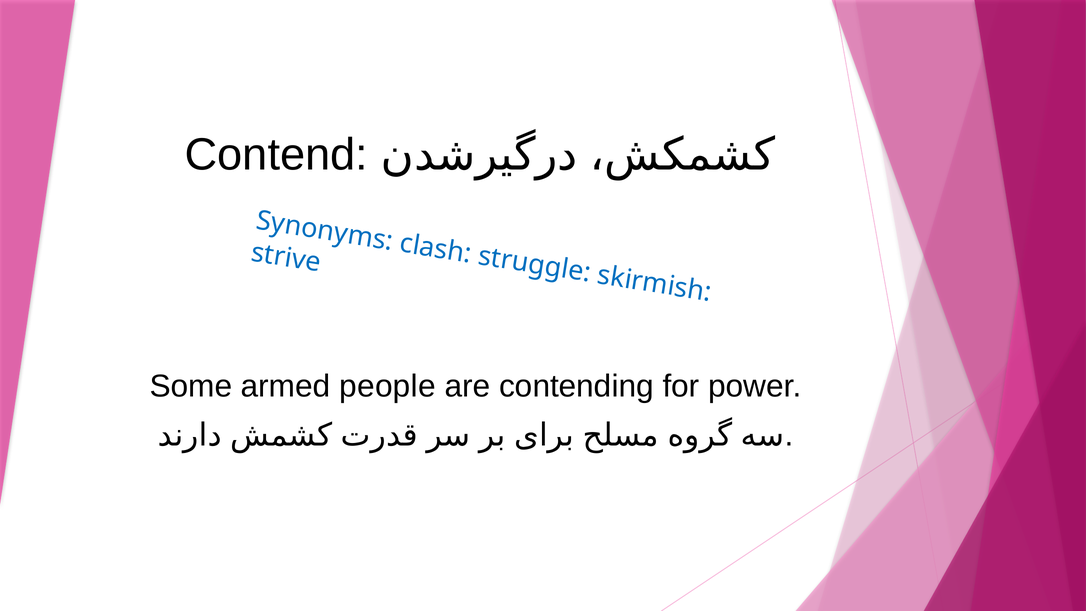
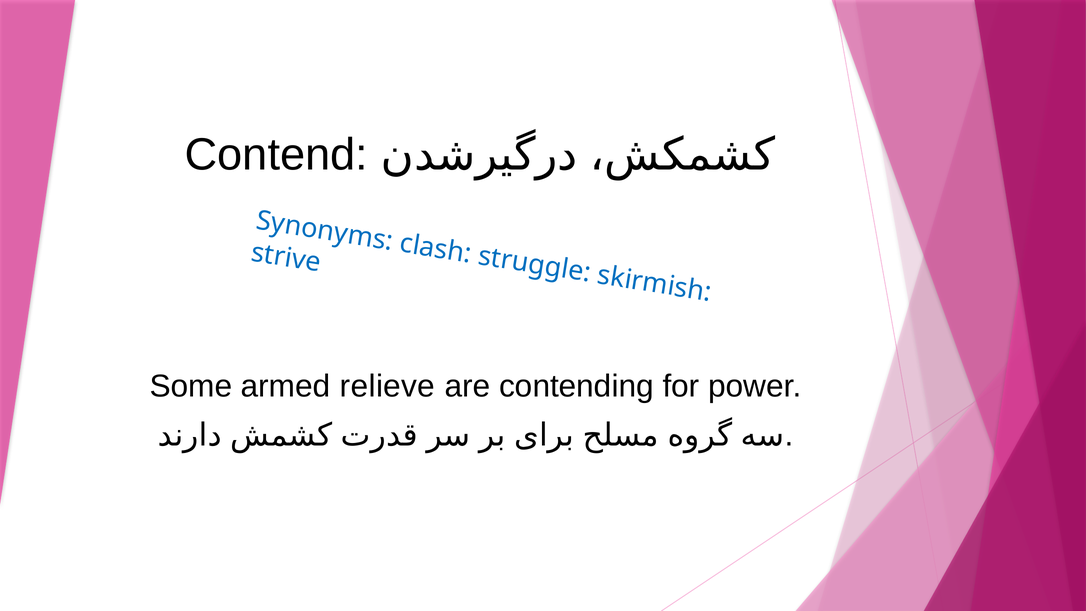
people: people -> relieve (387, 386)
